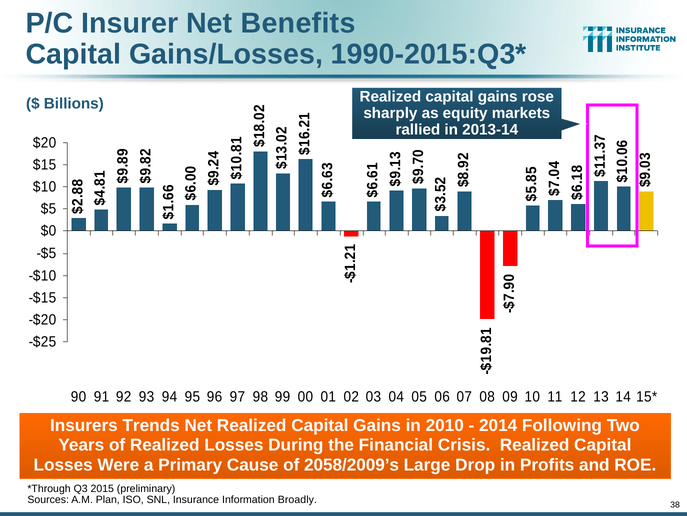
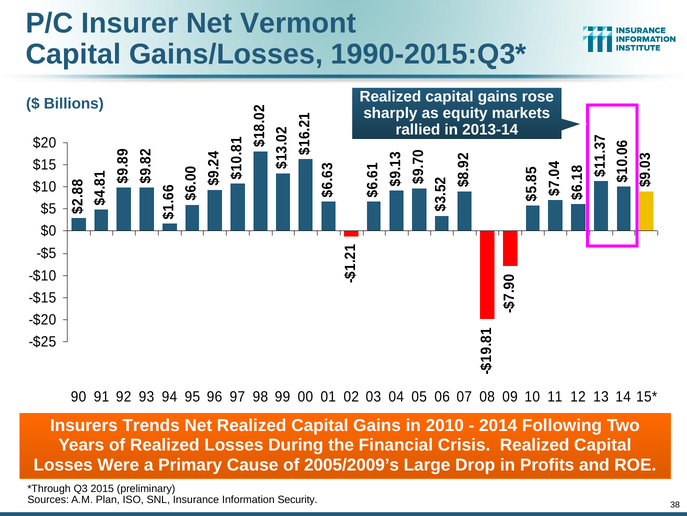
Benefits: Benefits -> Vermont (298, 23)
2058/2009’s: 2058/2009’s -> 2005/2009’s (352, 464)
Broadly: Broadly -> Security (298, 499)
